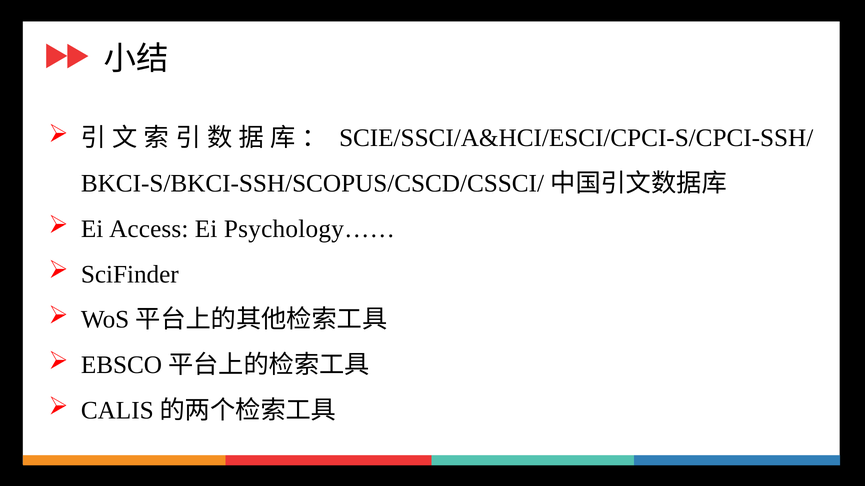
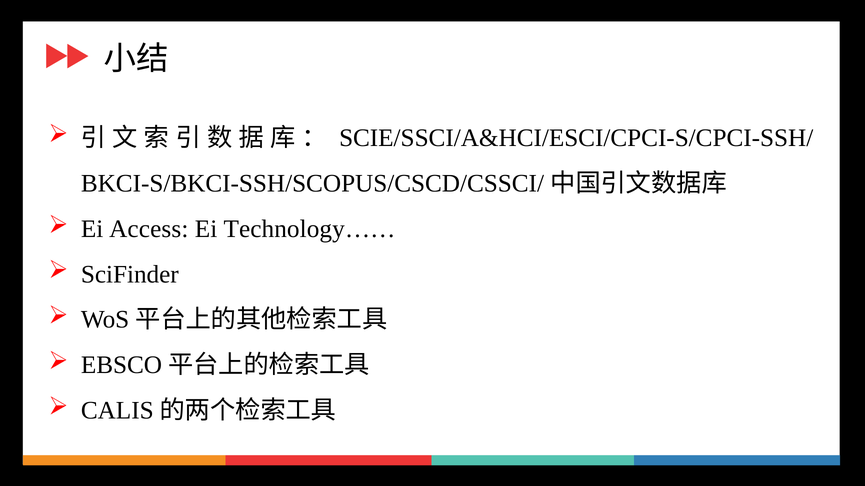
Psychology……: Psychology…… -> Technology…… (309, 229)
